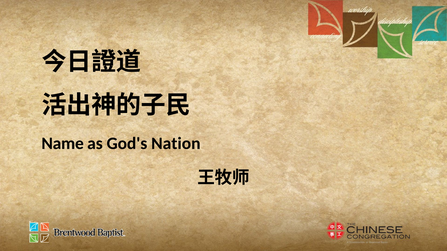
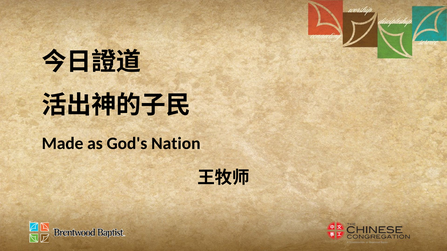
Name: Name -> Made (63, 144)
